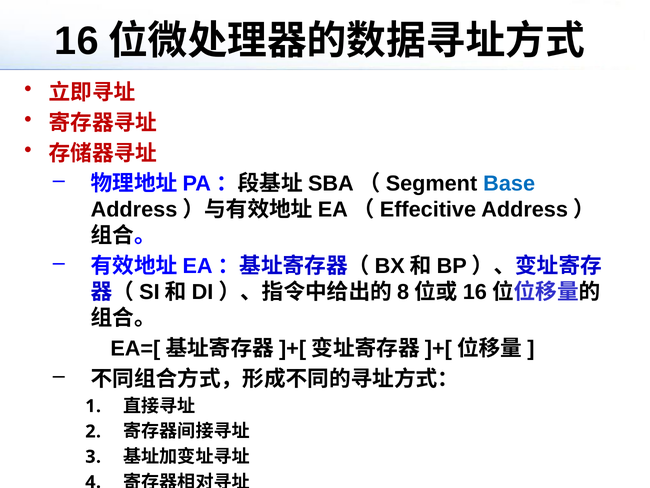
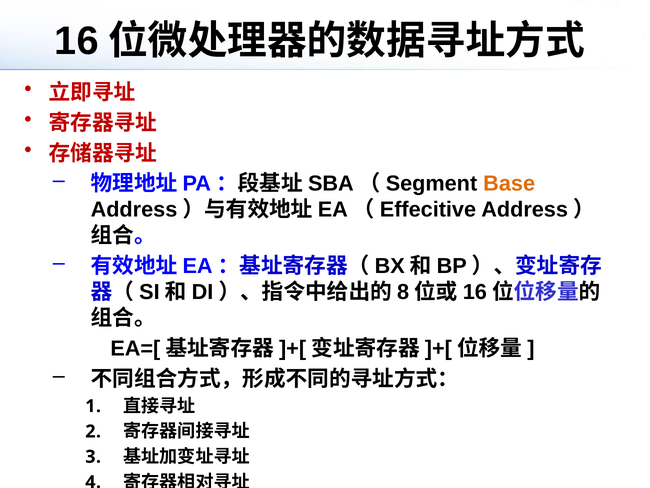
Base colour: blue -> orange (509, 184)
